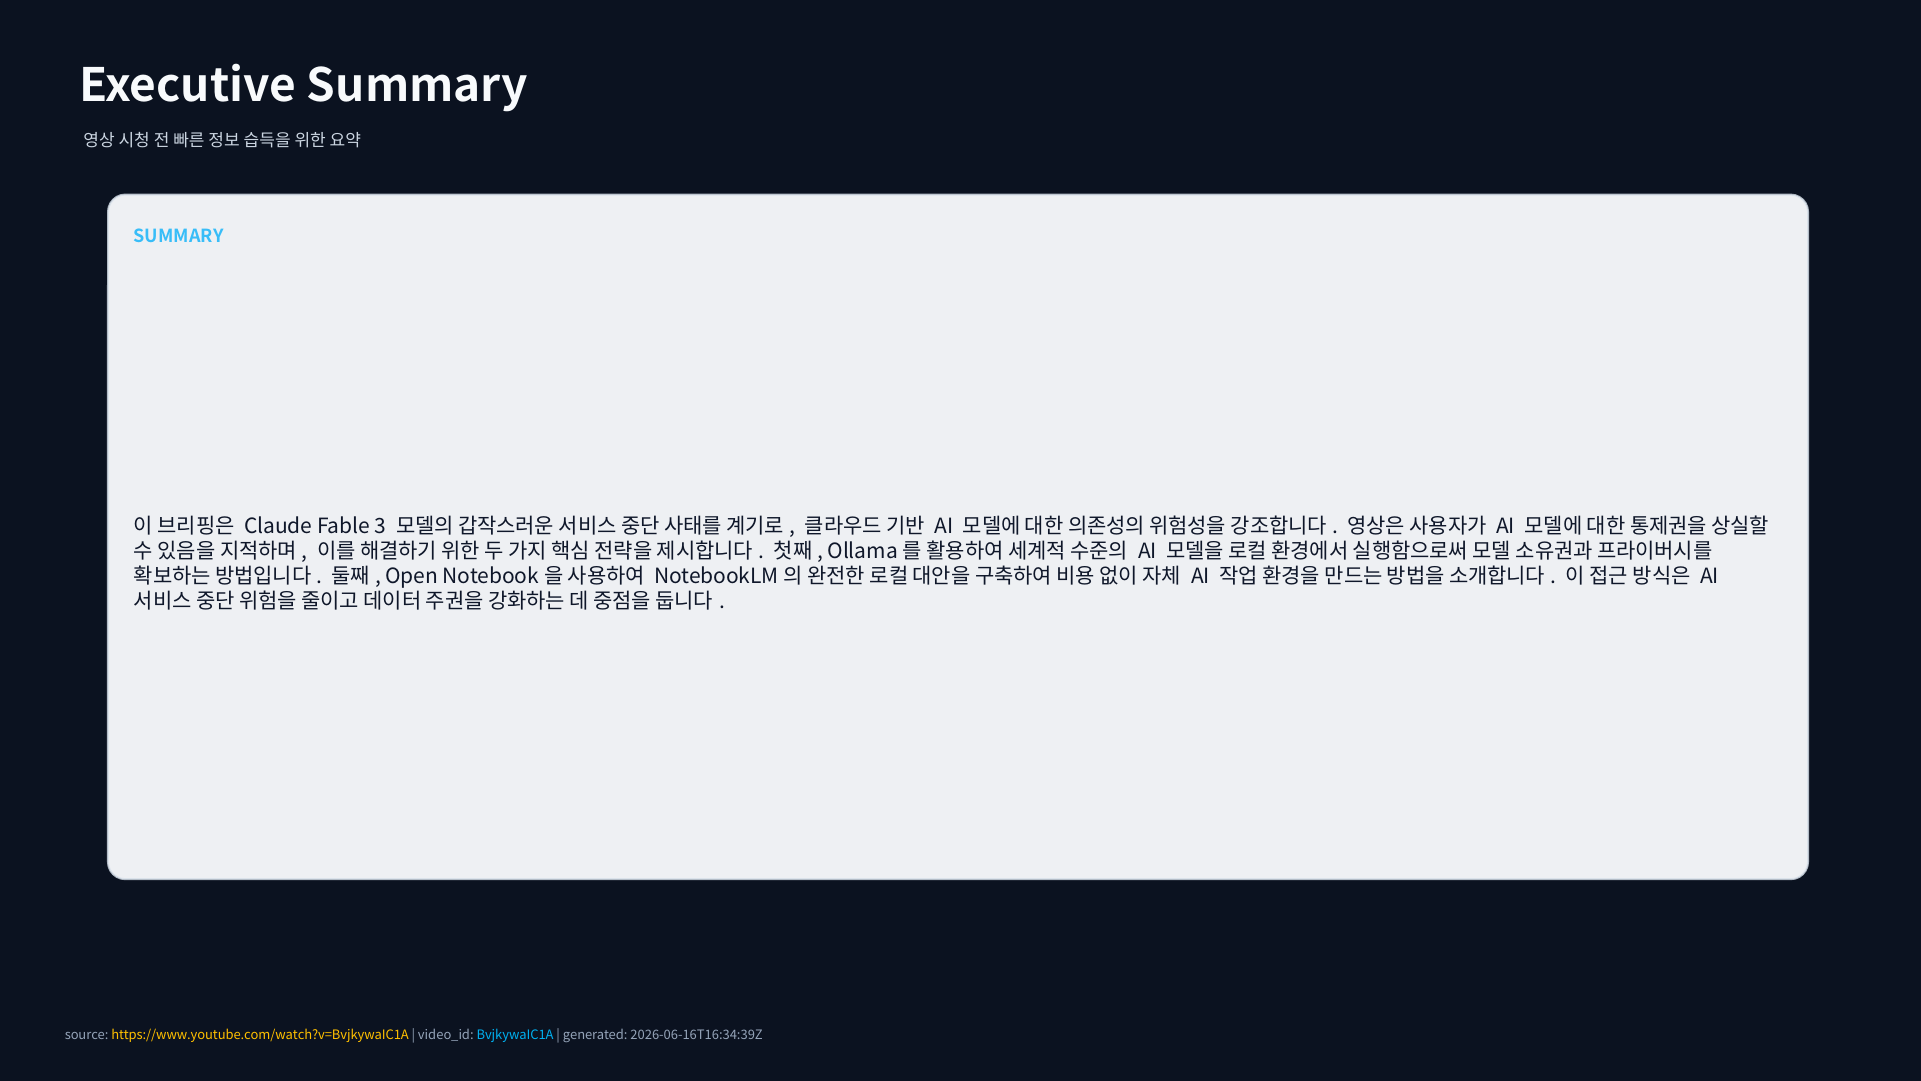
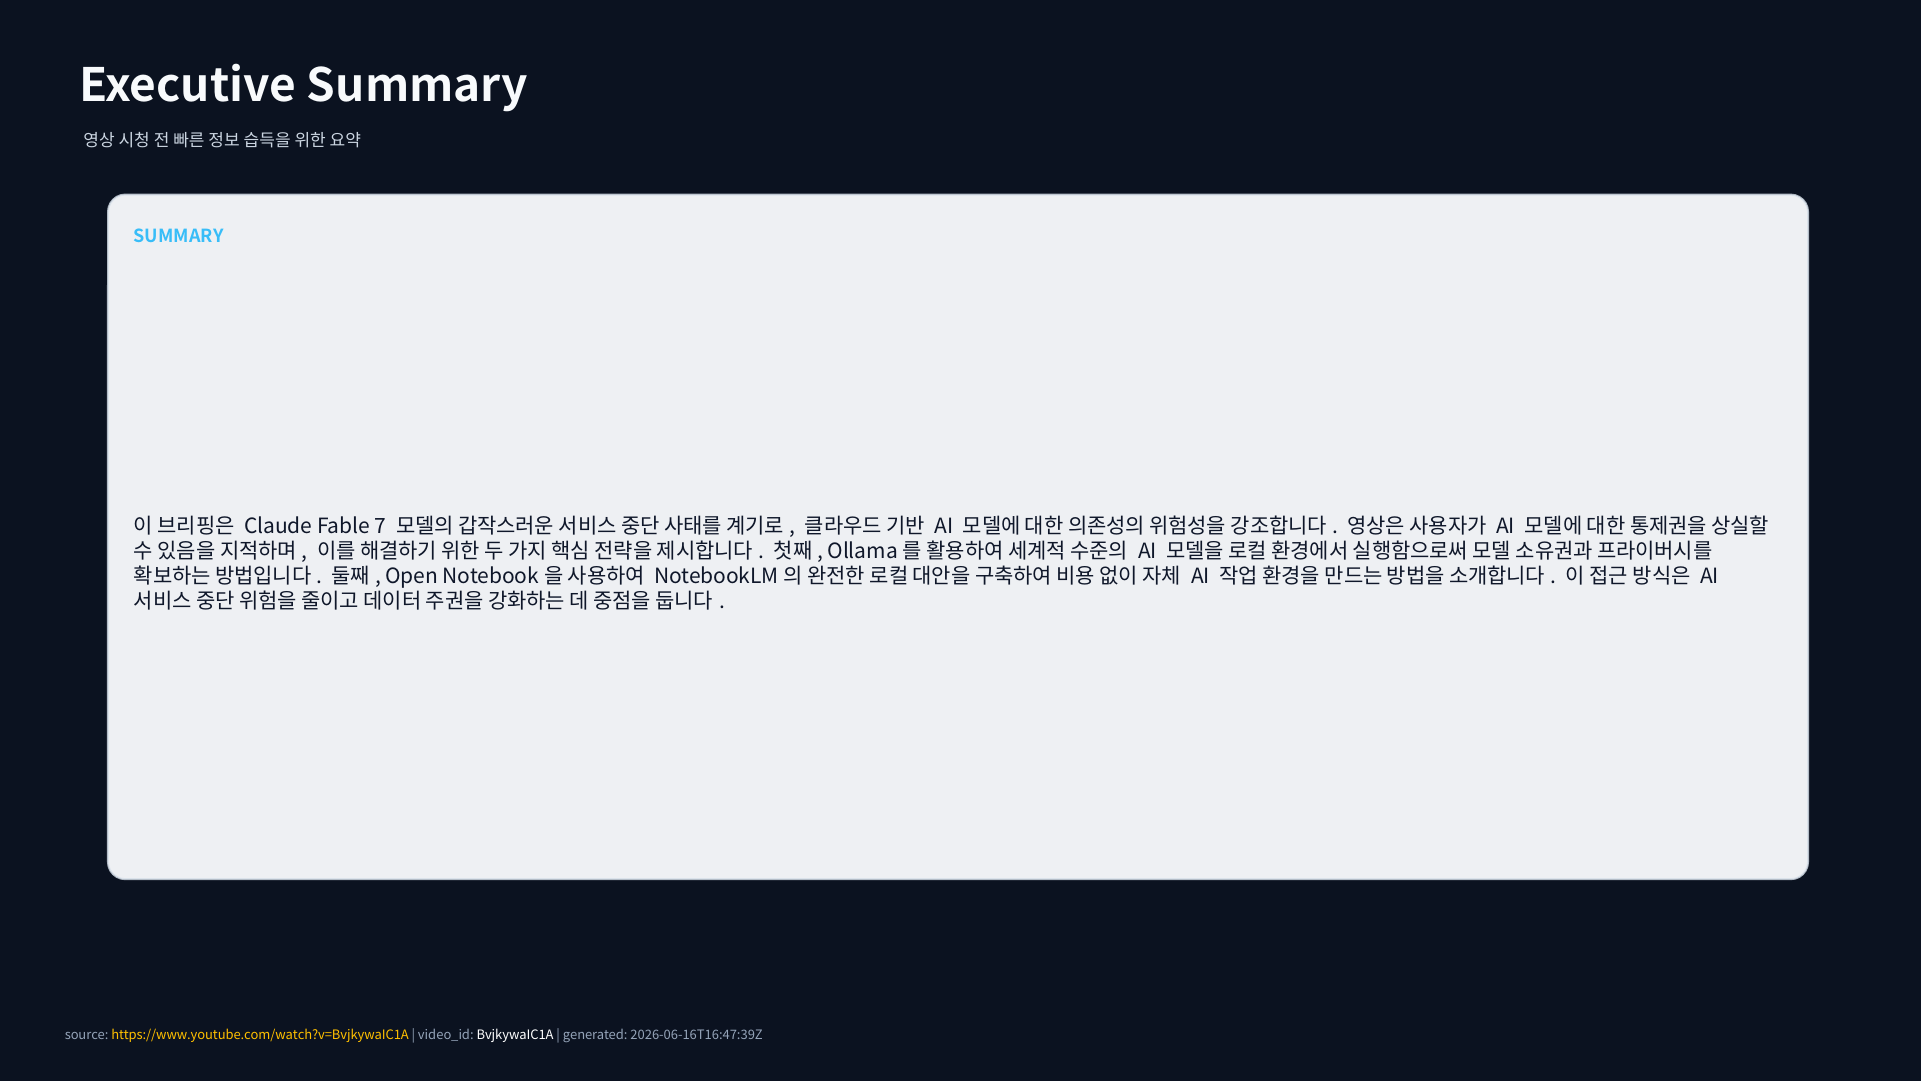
3: 3 -> 7 (380, 526)
BvjkywaIC1A colour: light blue -> white (515, 1035)
2026-06-16T16:34:39Z: 2026-06-16T16:34:39Z -> 2026-06-16T16:47:39Z (697, 1035)
